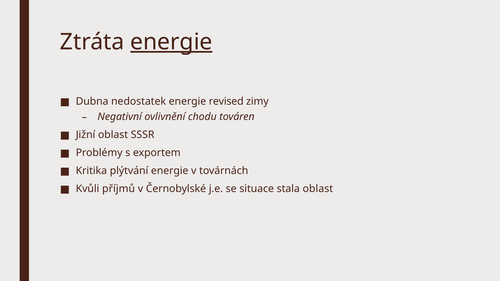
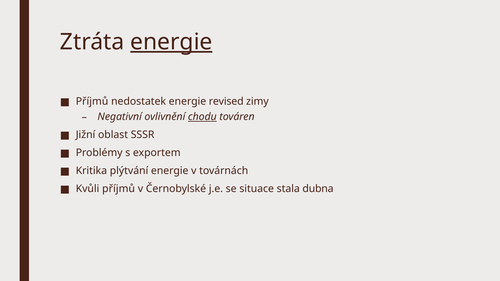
Dubna: Dubna -> Příjmů (92, 102)
chodu underline: none -> present (202, 117)
stala oblast: oblast -> dubna (318, 189)
